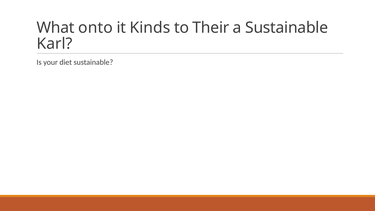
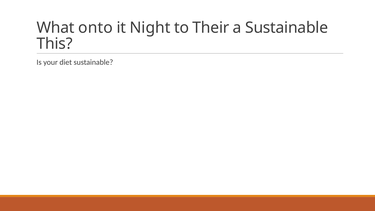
Kinds: Kinds -> Night (150, 28)
Karl: Karl -> This (55, 44)
